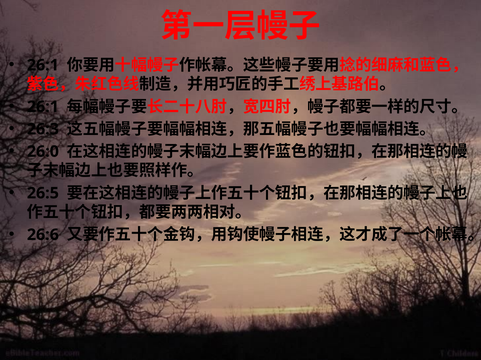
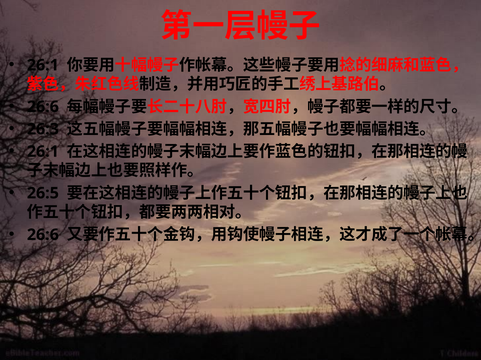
26:1: 26:1 -> 26:6 (43, 107)
26:0: 26:0 -> 26:1 (43, 152)
